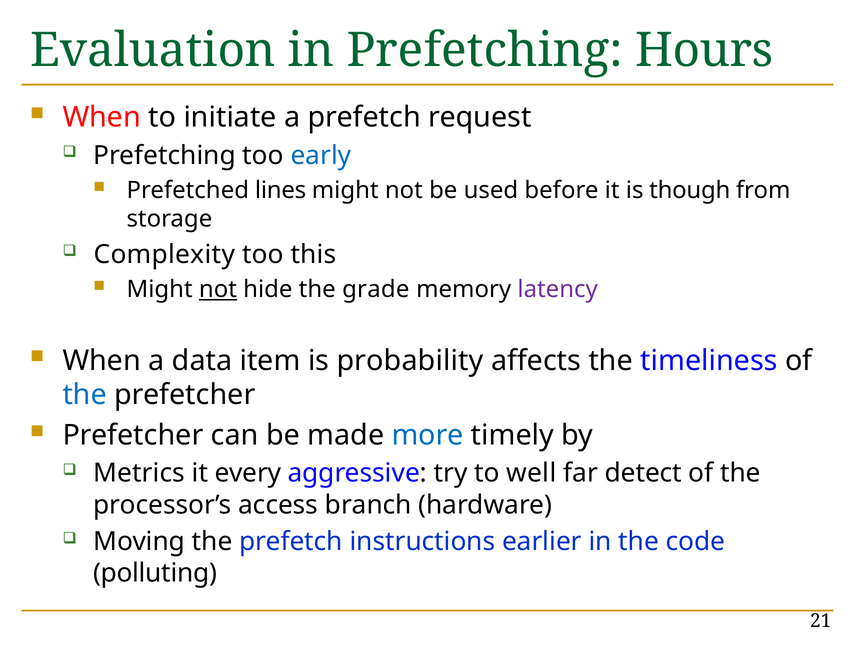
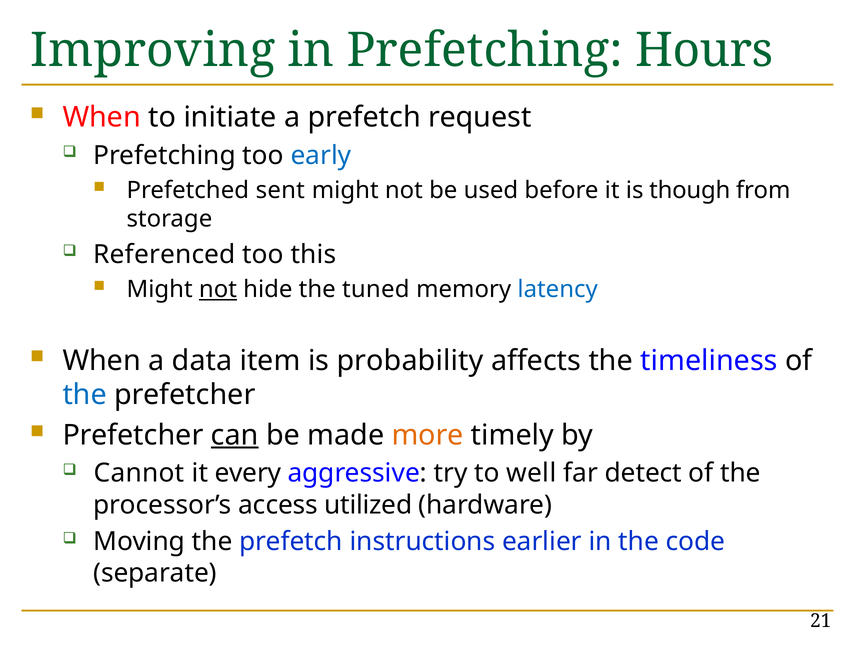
Evaluation: Evaluation -> Improving (153, 51)
lines: lines -> sent (280, 190)
Complexity: Complexity -> Referenced (164, 255)
grade: grade -> tuned (376, 290)
latency colour: purple -> blue (558, 290)
can underline: none -> present (235, 435)
more colour: blue -> orange (428, 435)
Metrics: Metrics -> Cannot (139, 474)
branch: branch -> utilized (368, 505)
polluting: polluting -> separate (155, 574)
